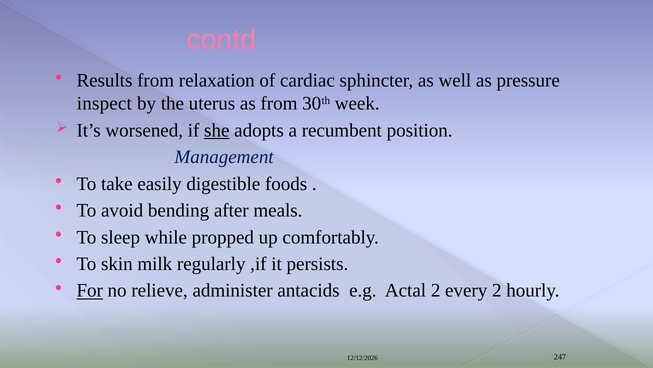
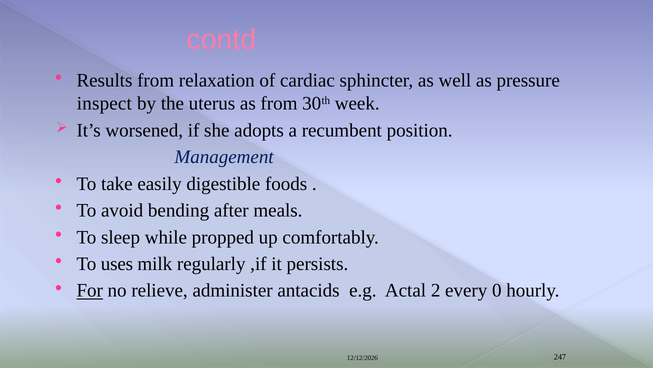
she underline: present -> none (217, 130)
skin: skin -> uses (117, 263)
every 2: 2 -> 0 (497, 290)
